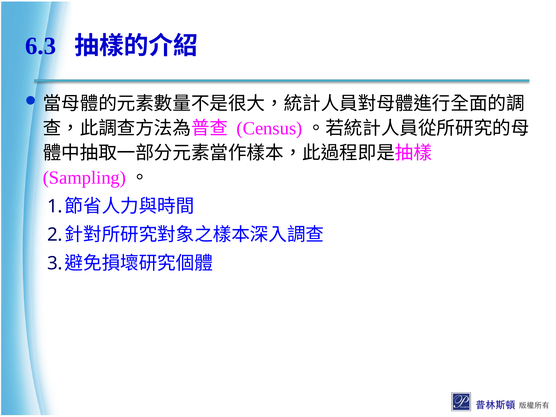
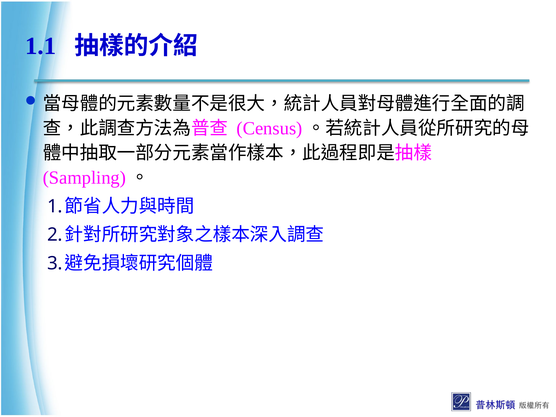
6.3: 6.3 -> 1.1 (41, 46)
